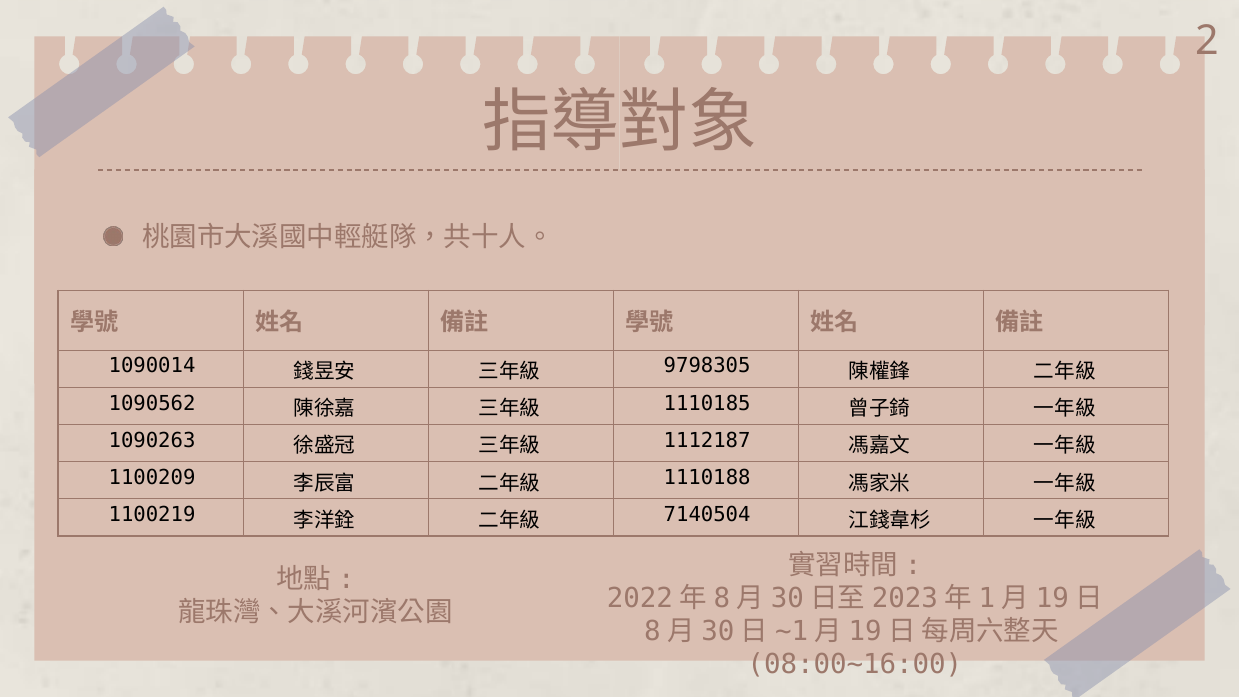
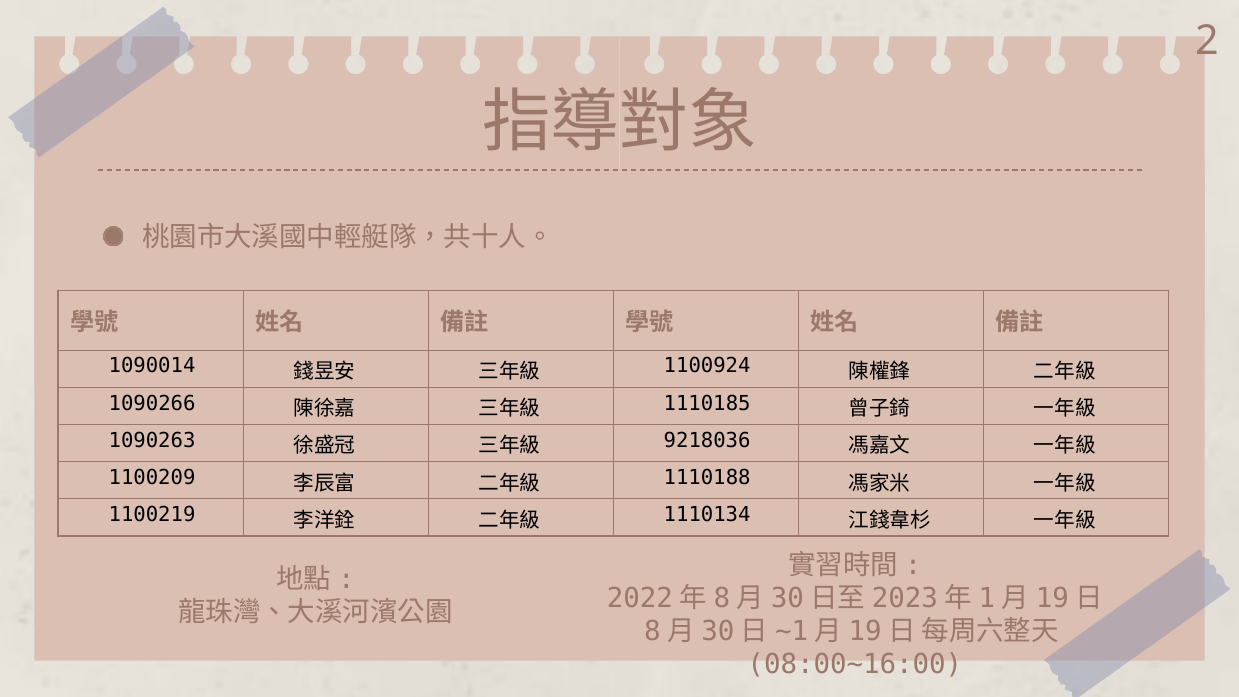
9798305: 9798305 -> 1100924 (707, 366)
1090562: 1090562 -> 1090266 (152, 403)
1112187: 1112187 -> 9218036 (707, 440)
7140504: 7140504 -> 1110134 (707, 515)
